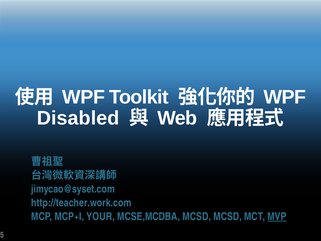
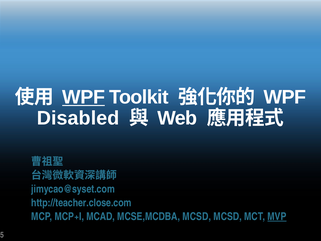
WPF underline: none -> present (84, 97)
http://teacher.work.com: http://teacher.work.com -> http://teacher.close.com (81, 203)
YOUR: YOUR -> MCAD (101, 216)
